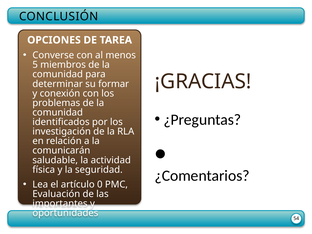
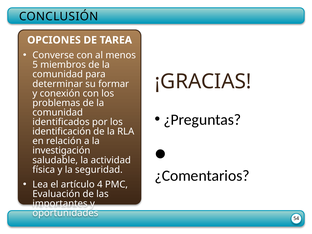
investigación: investigación -> identificación (62, 132)
comunicarán: comunicarán -> investigación (61, 151)
0: 0 -> 4 (100, 184)
